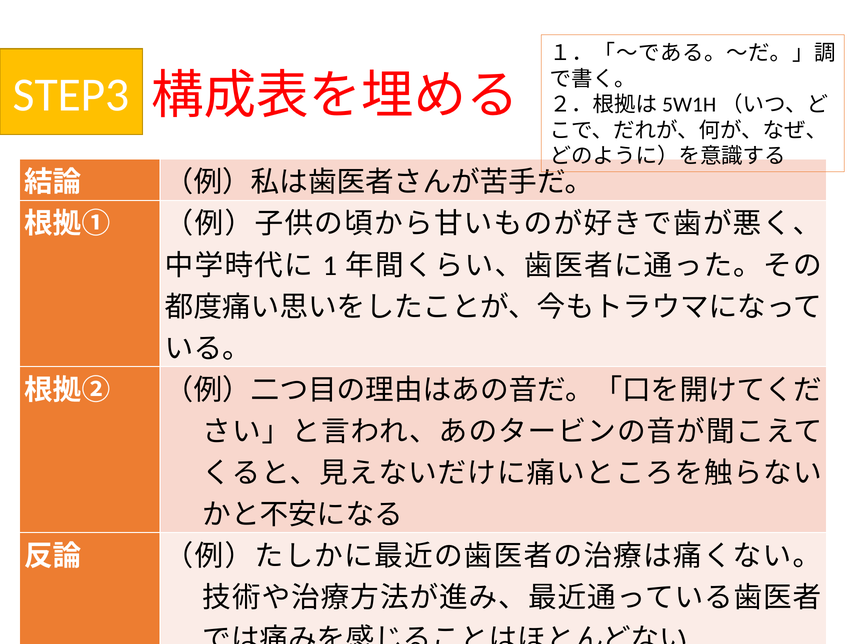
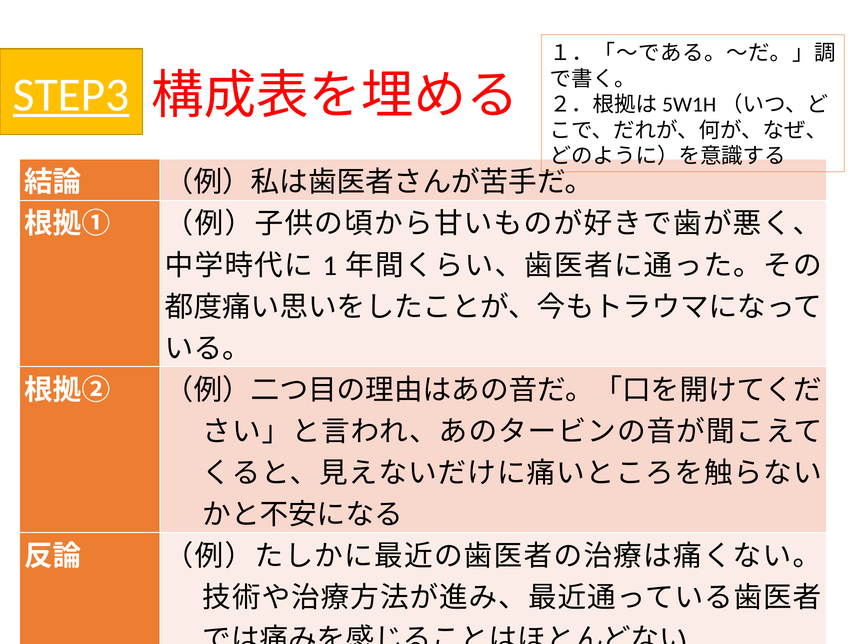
STEP3 underline: none -> present (71, 95)
